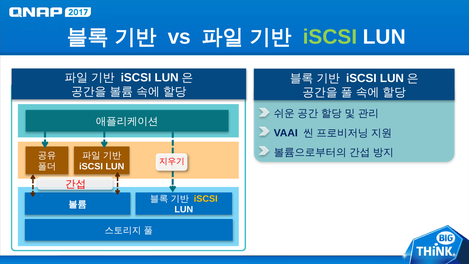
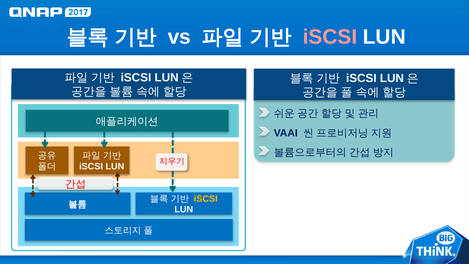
iSCSI colour: light green -> pink (330, 37)
